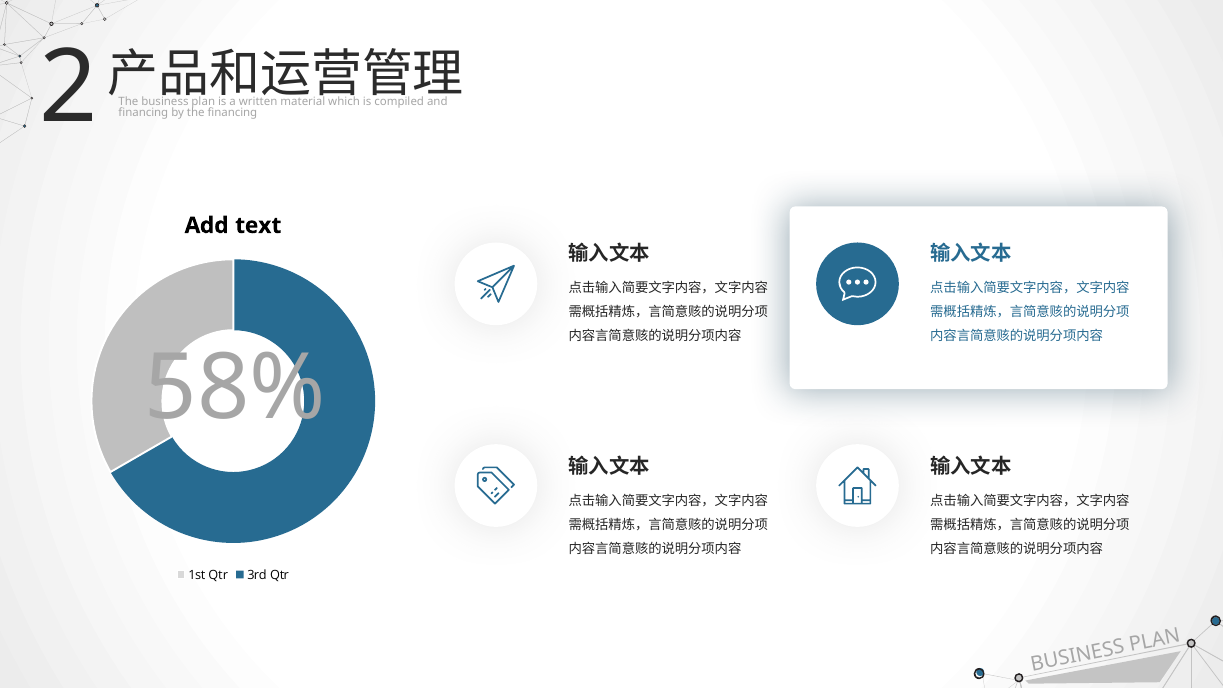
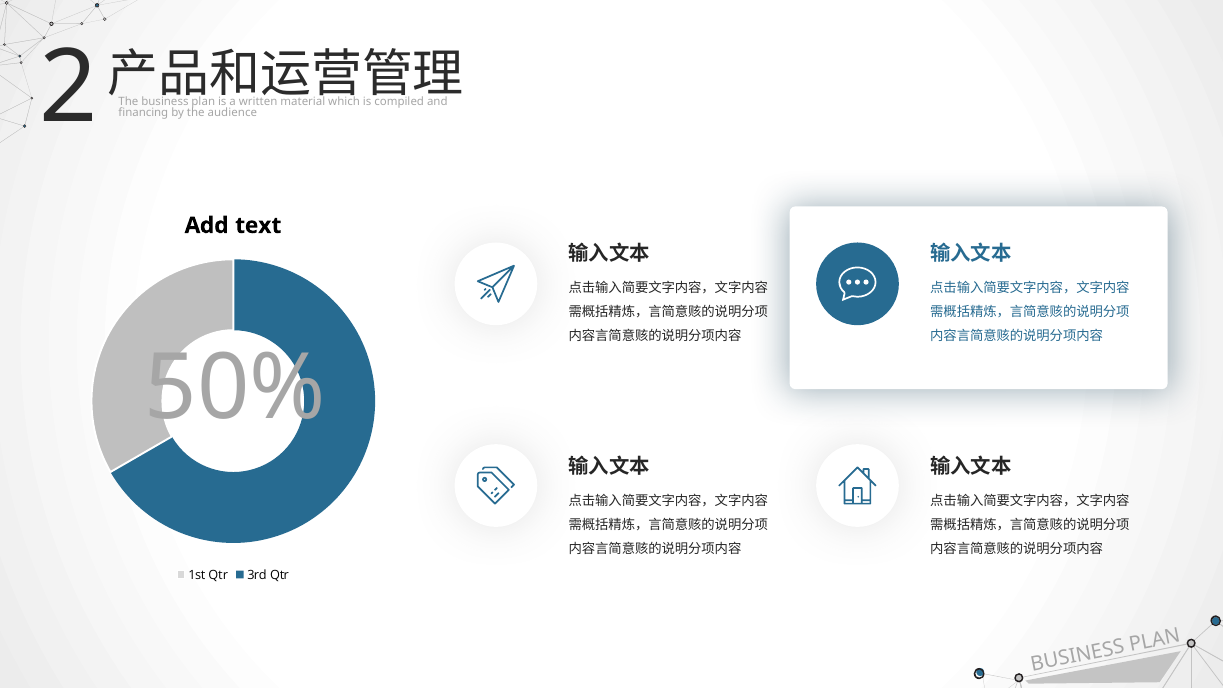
the financing: financing -> audience (232, 113)
58%: 58% -> 50% (235, 388)
